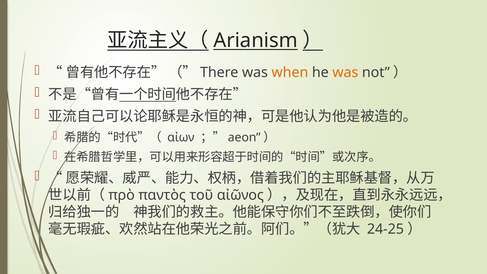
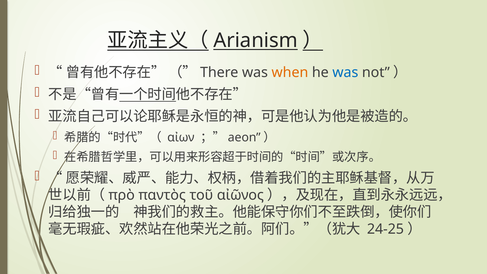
was colour: orange -> blue (345, 72)
